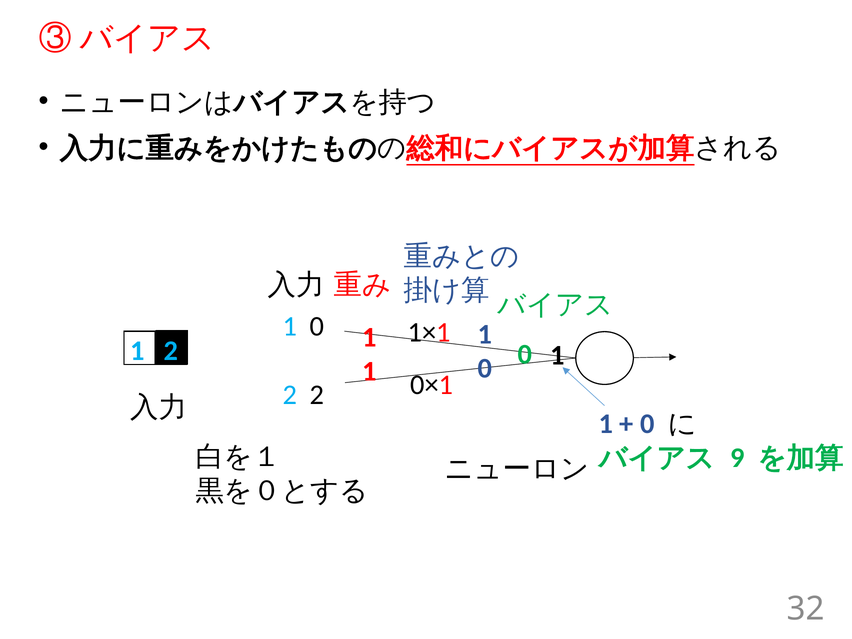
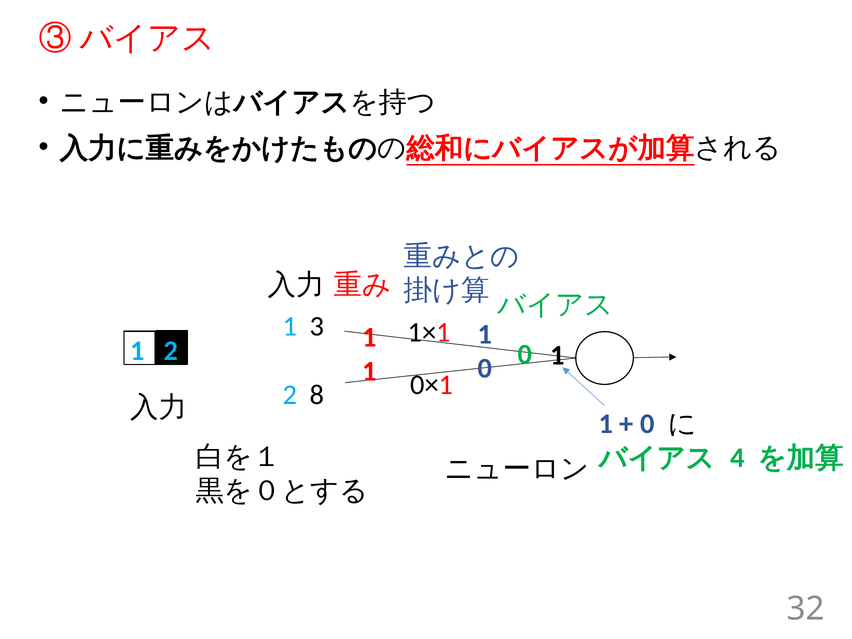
0: 0 -> 3 (317, 327)
2 2: 2 -> 8 (317, 395)
9: 9 -> 4 (737, 458)
